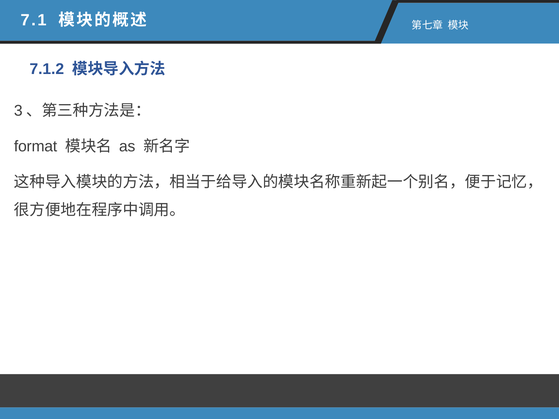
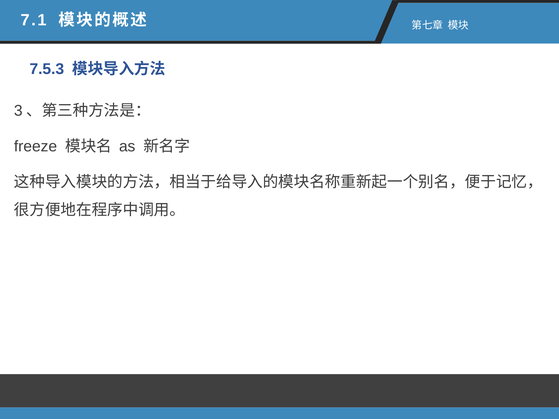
7.1.2: 7.1.2 -> 7.5.3 (47, 69)
format: format -> freeze (35, 146)
